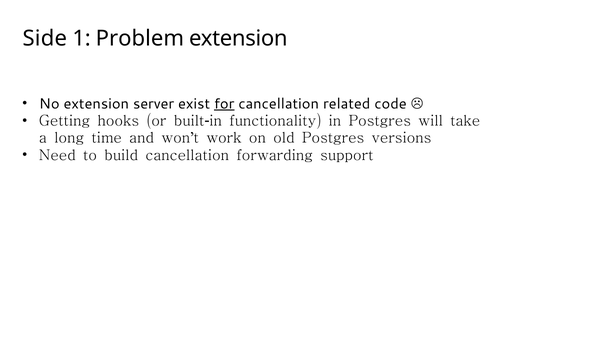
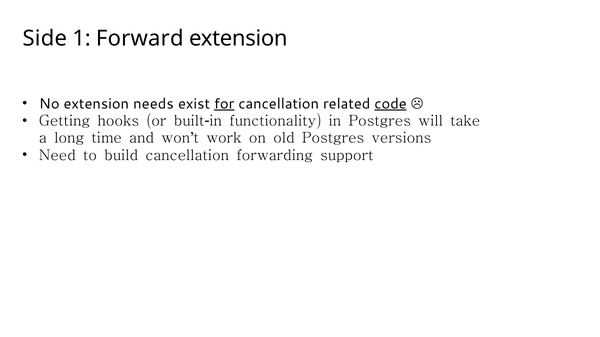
Problem: Problem -> Forward (140, 38)
server: server -> needs (153, 104)
code underline: none -> present (391, 104)
